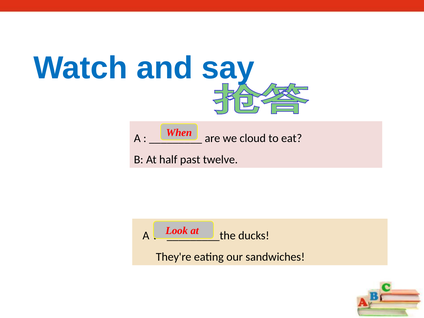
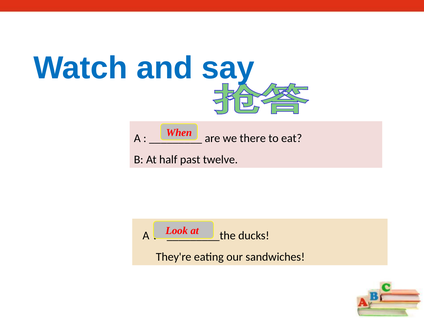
cloud: cloud -> there (253, 138)
